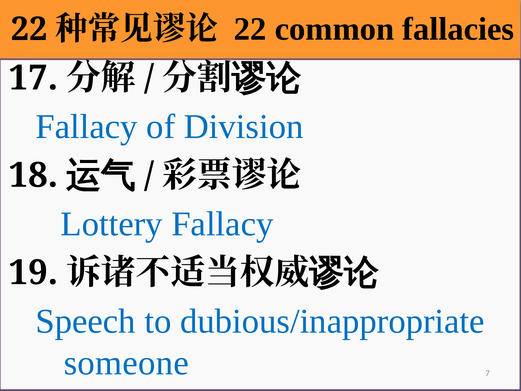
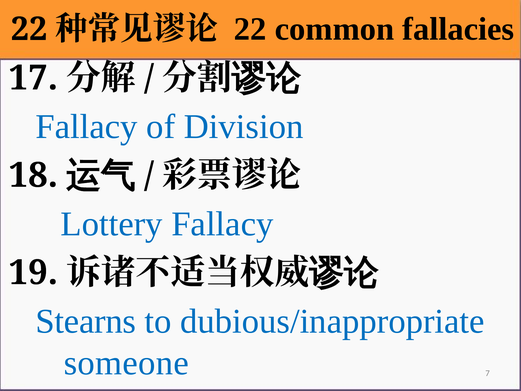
Speech: Speech -> Stearns (86, 321)
